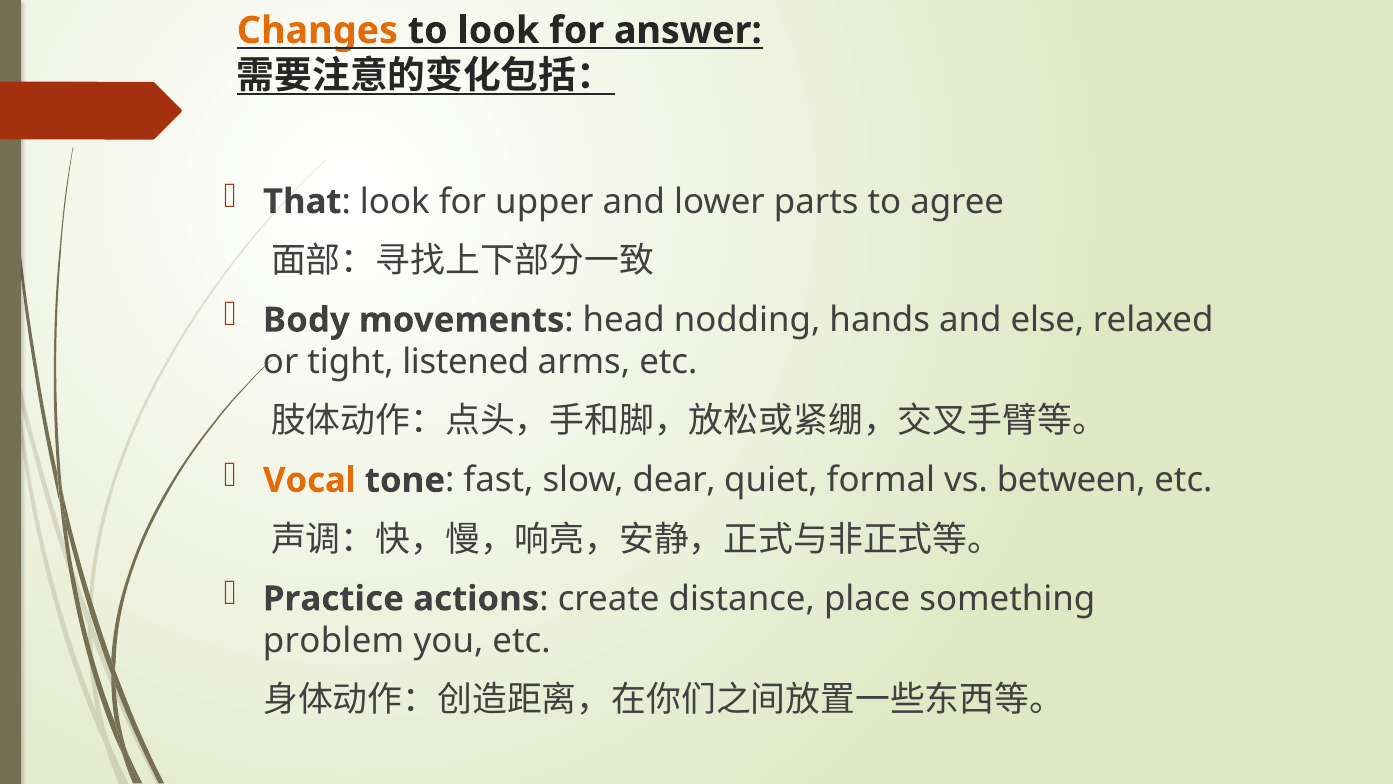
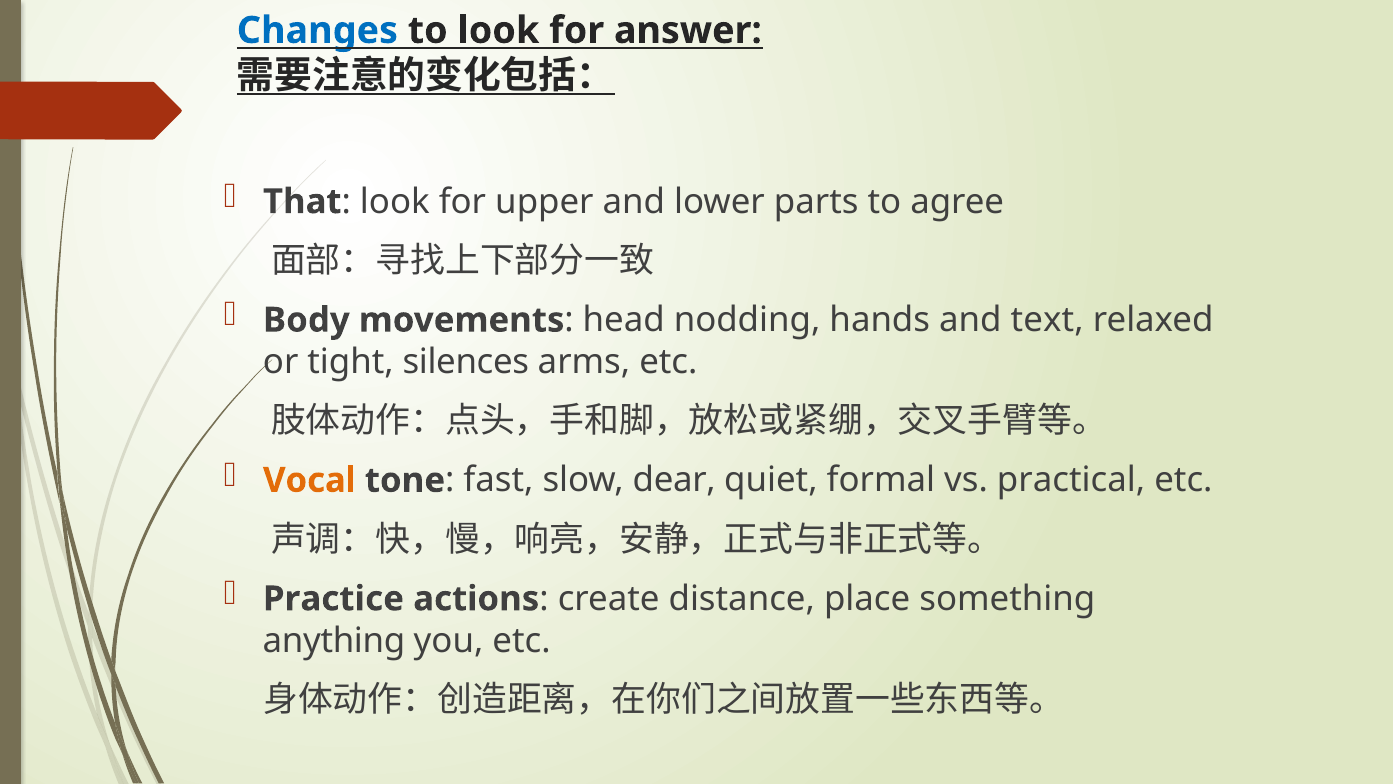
Changes colour: orange -> blue (317, 30)
else: else -> text (1047, 320)
listened: listened -> silences (466, 362)
between: between -> practical (1071, 480)
problem: problem -> anything (334, 640)
